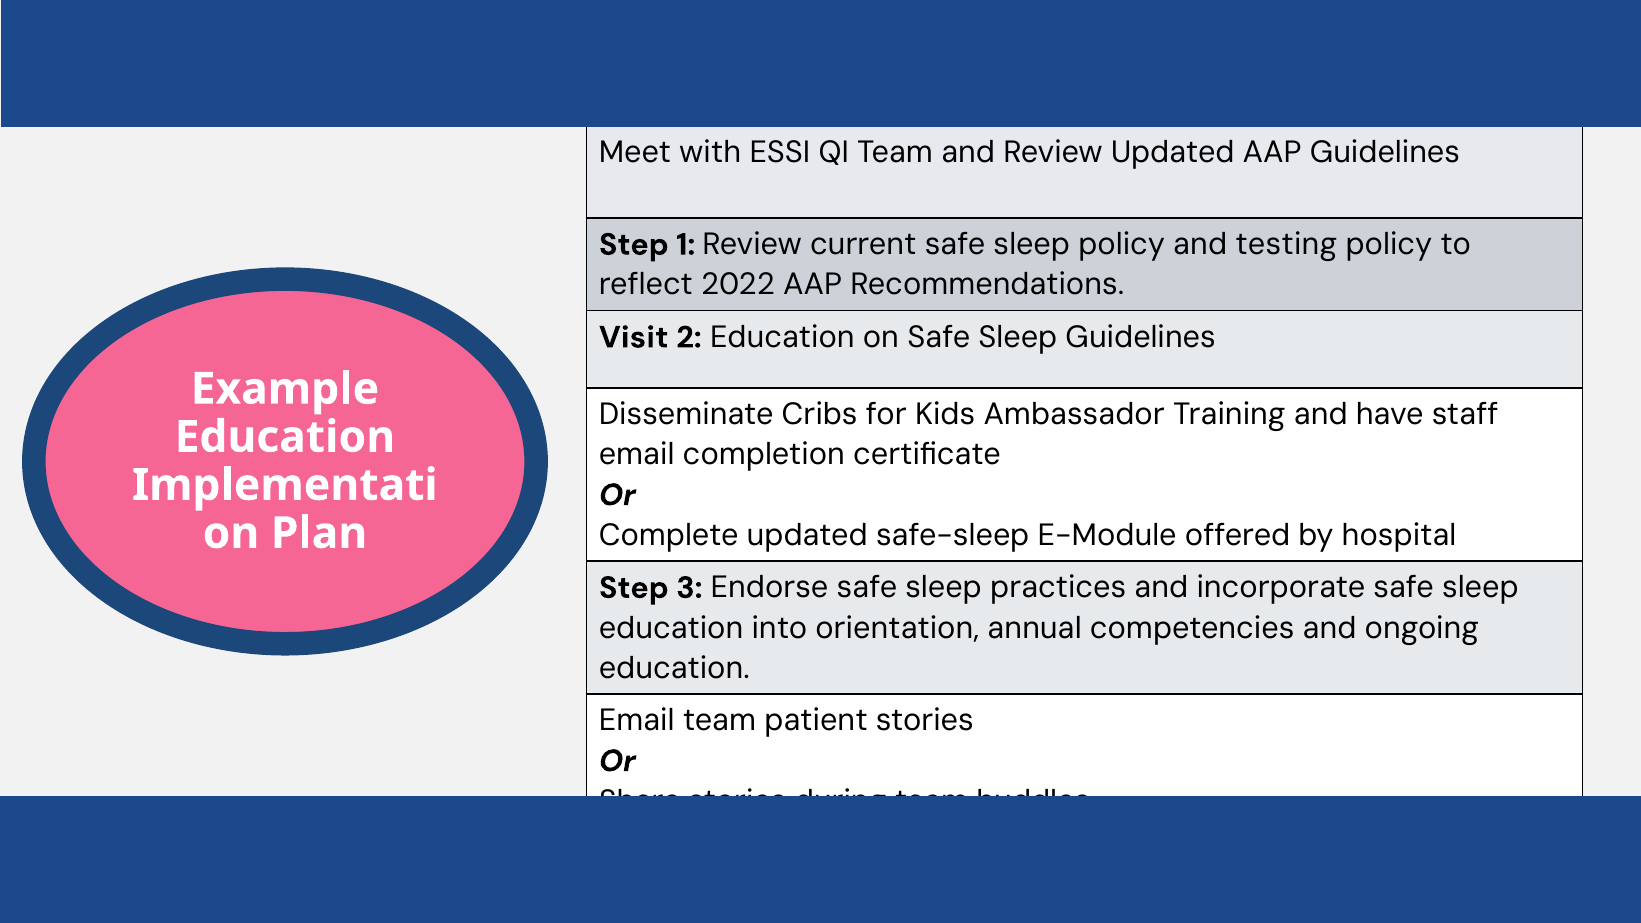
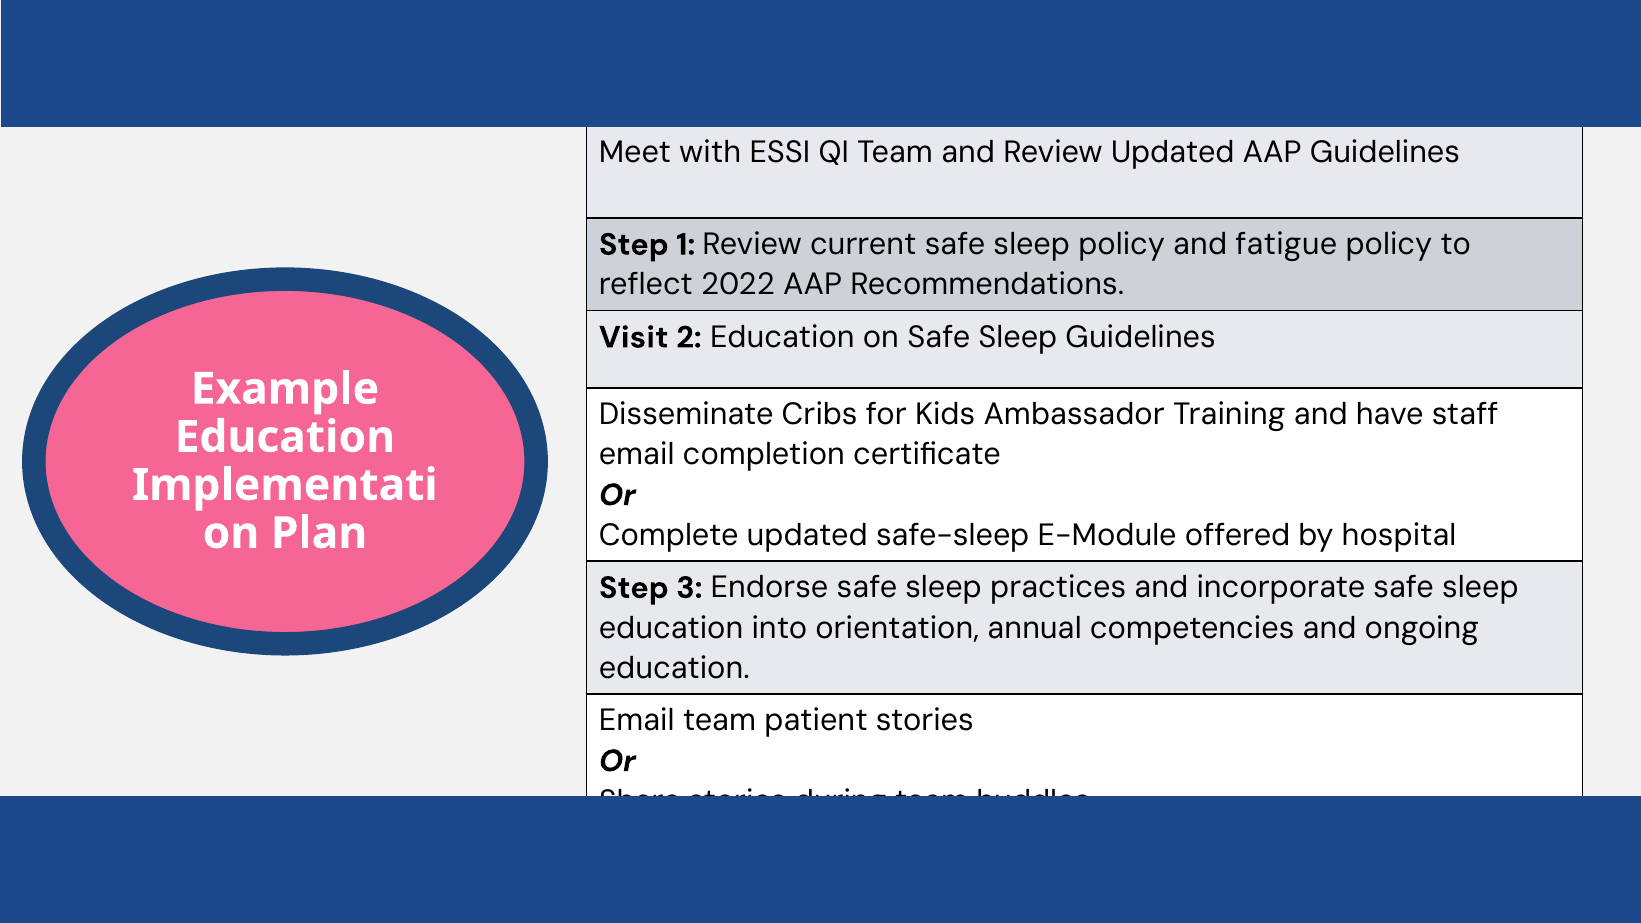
testing: testing -> fatigue (1286, 245)
